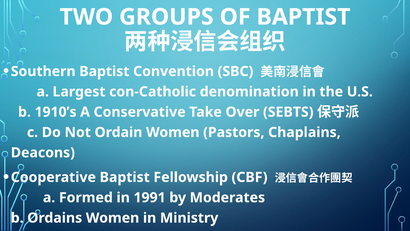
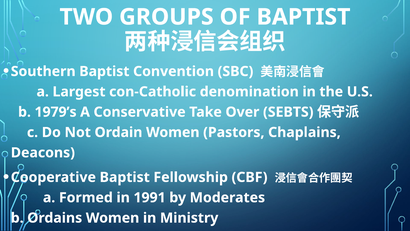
1910’s: 1910’s -> 1979’s (56, 112)
